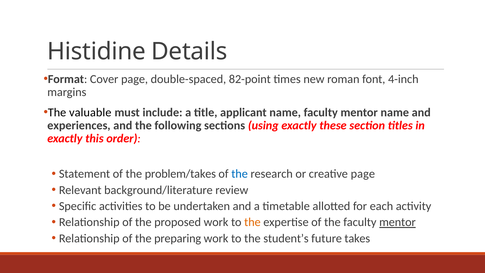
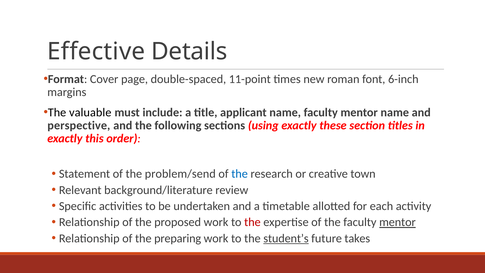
Histidine: Histidine -> Effective (96, 52)
82-point: 82-point -> 11-point (250, 79)
4-inch: 4-inch -> 6-inch (403, 79)
experiences: experiences -> perspective (79, 125)
problem/takes: problem/takes -> problem/send (180, 174)
creative page: page -> town (363, 174)
the colour: orange -> red (252, 222)
student’s underline: none -> present (286, 238)
